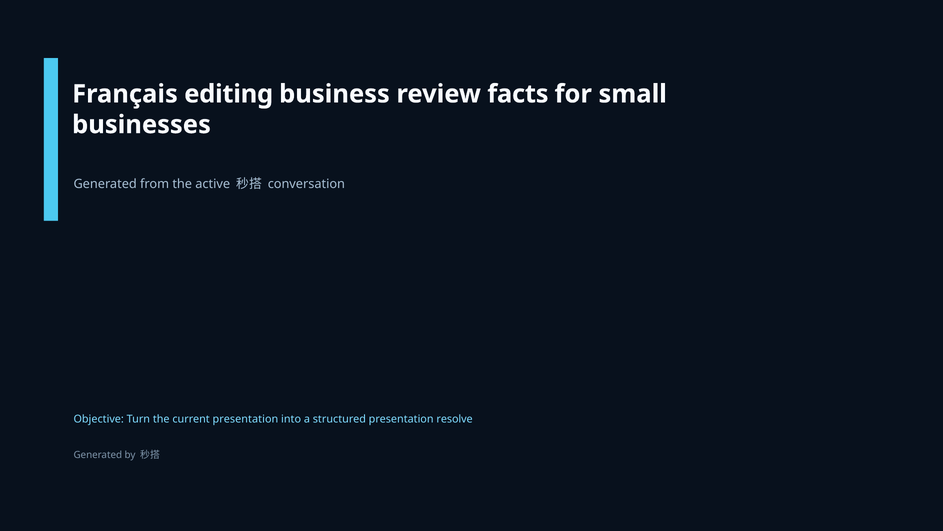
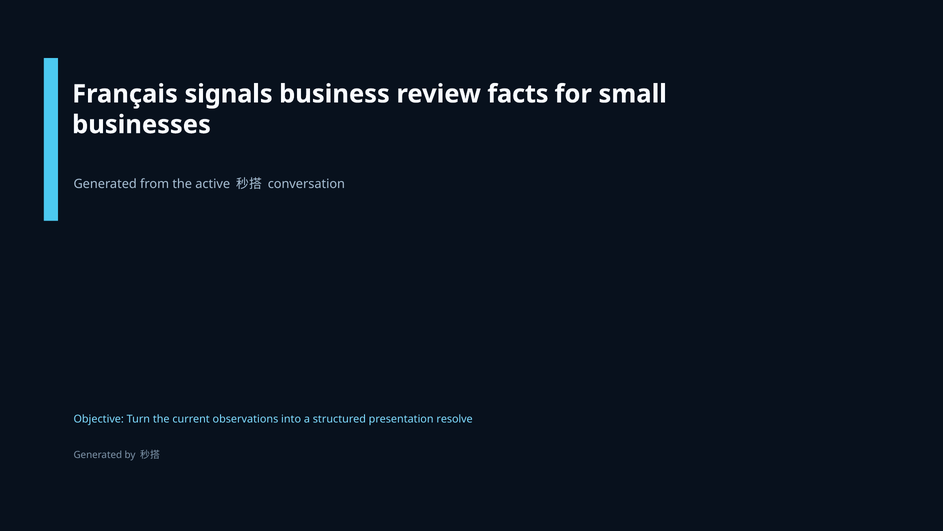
editing: editing -> signals (229, 94)
current presentation: presentation -> observations (245, 419)
